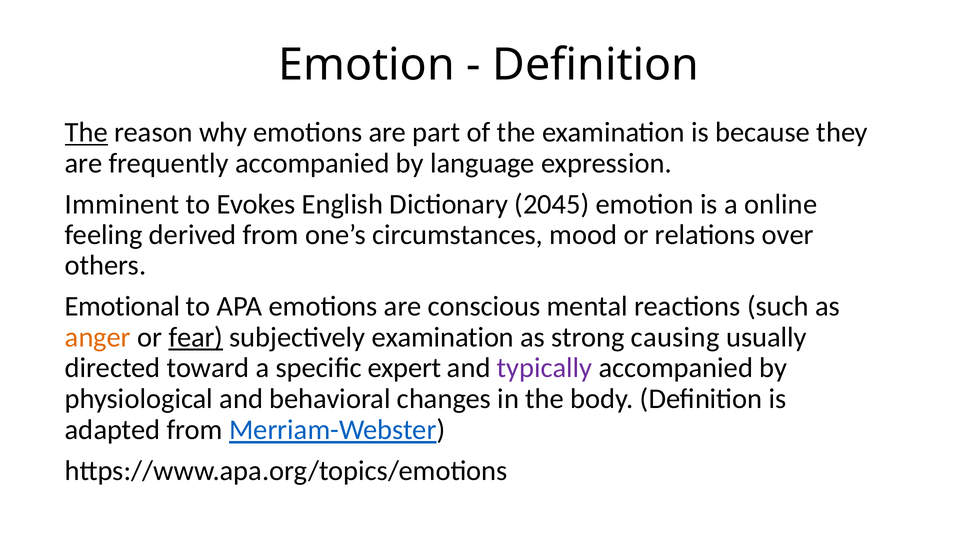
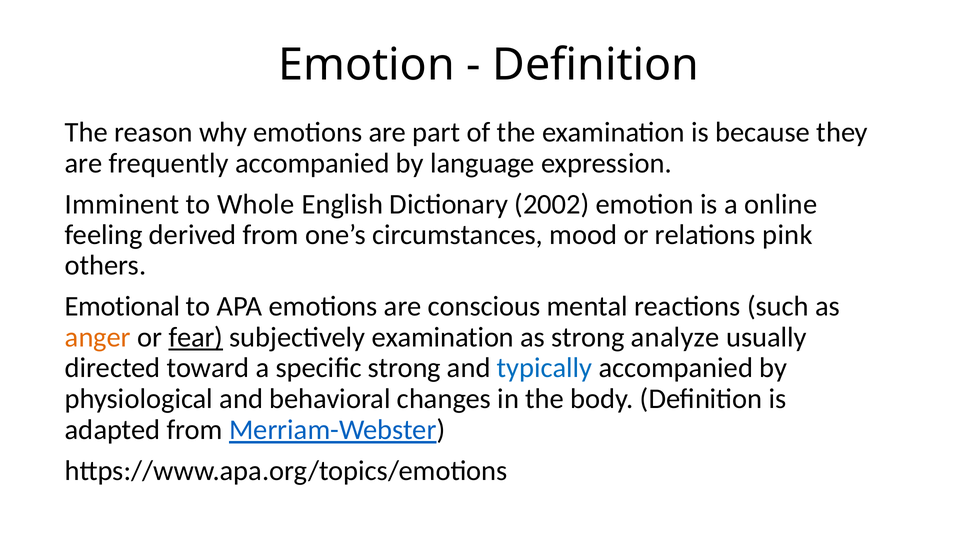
The underline: present -> none (86, 132)
Evokes: Evokes -> Whole (256, 204)
2045: 2045 -> 2002 (552, 204)
over: over -> pink (787, 235)
causing: causing -> analyze (675, 337)
specific expert: expert -> strong (404, 368)
typically colour: purple -> blue (545, 368)
